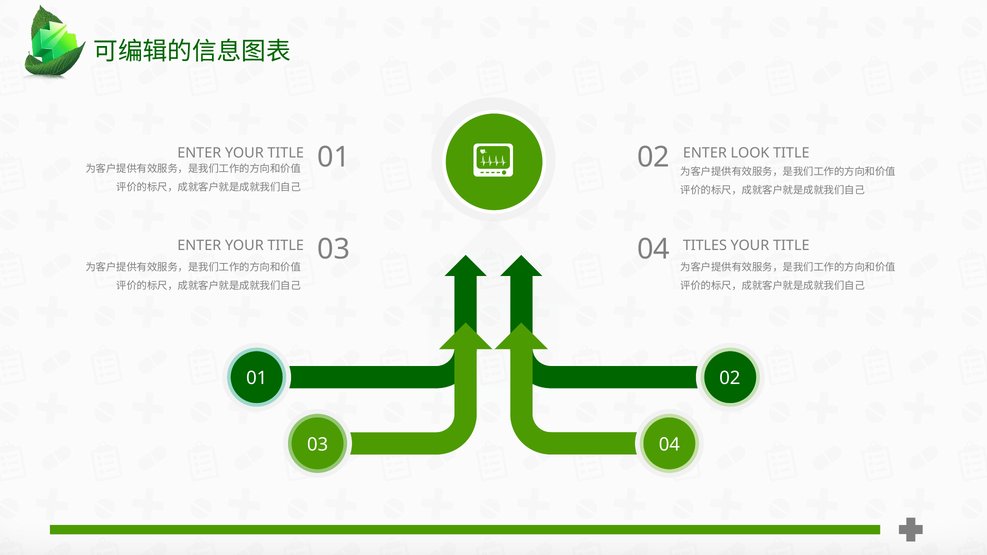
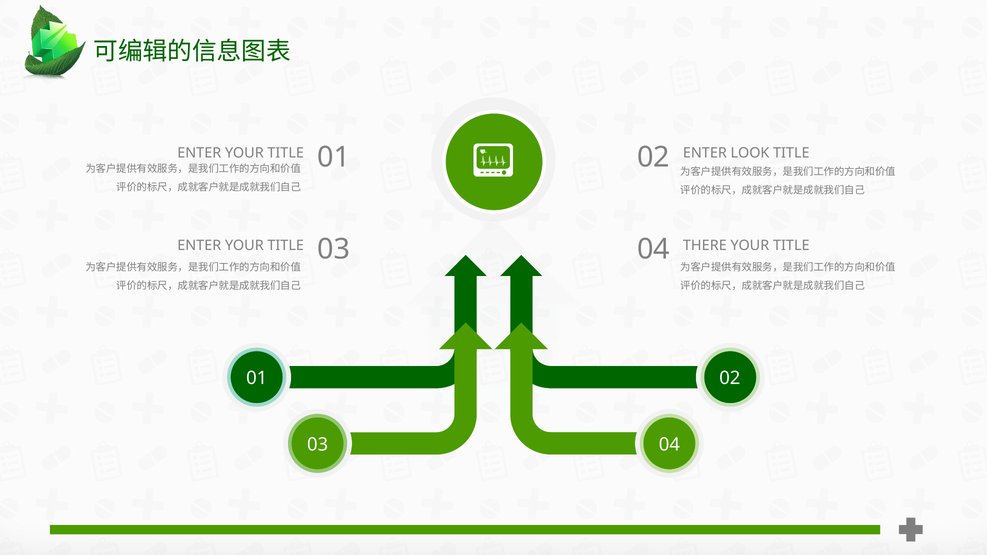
TITLES: TITLES -> THERE (705, 245)
